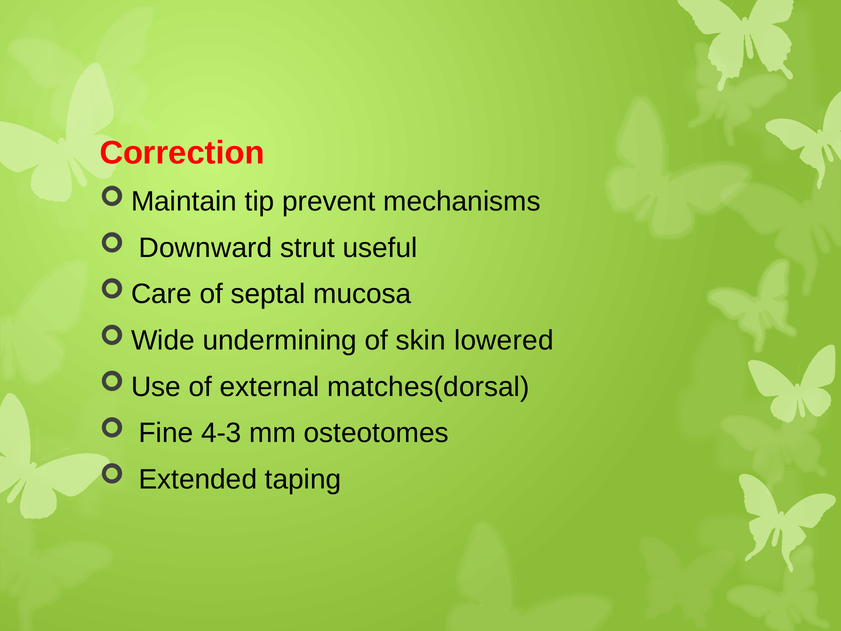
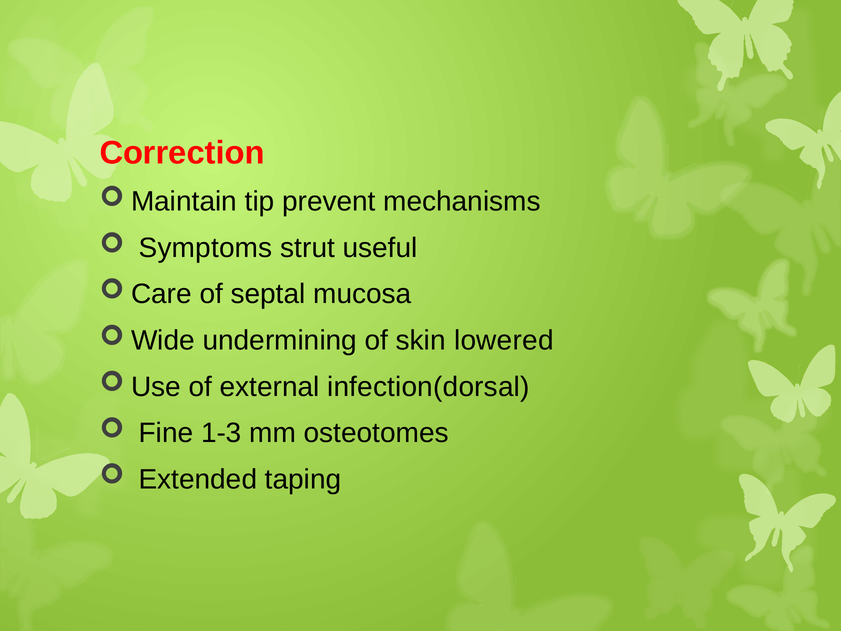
Downward: Downward -> Symptoms (206, 248)
matches(dorsal: matches(dorsal -> infection(dorsal (428, 387)
4-3: 4-3 -> 1-3 (221, 433)
